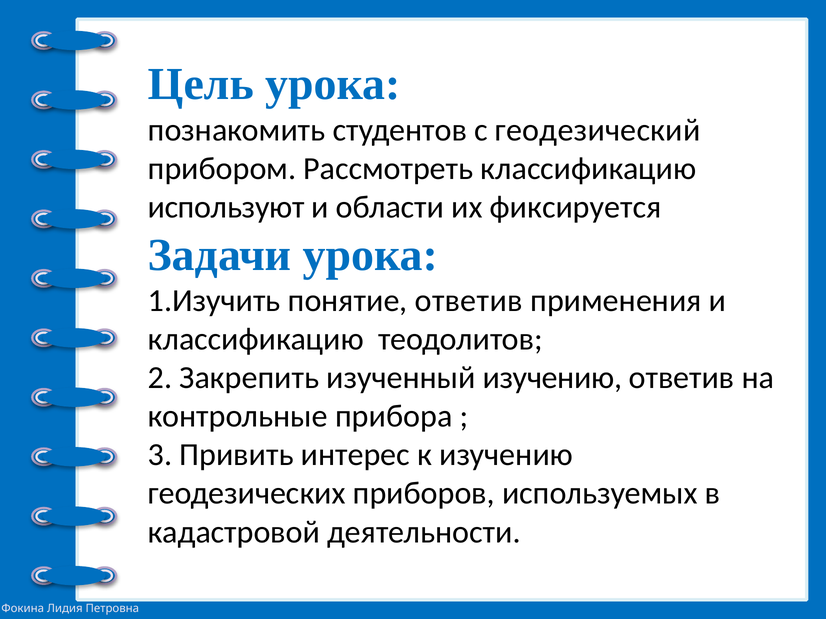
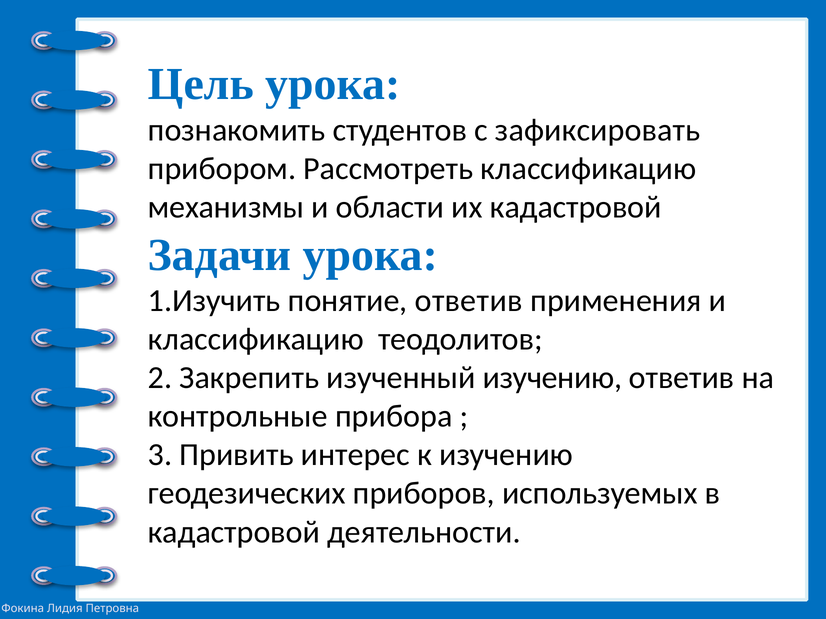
геодезический: геодезический -> зафиксировать (598, 130)
используют: используют -> механизмы (226, 207)
их фиксируется: фиксируется -> кадастровой (576, 207)
